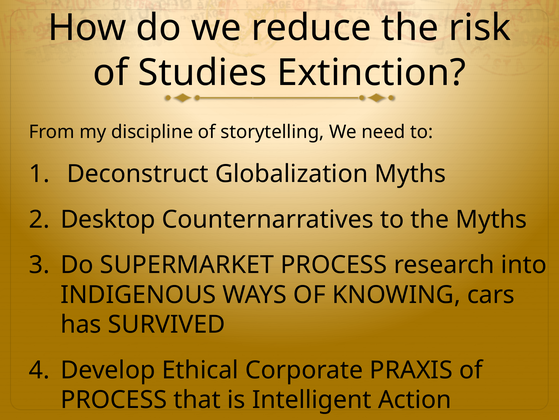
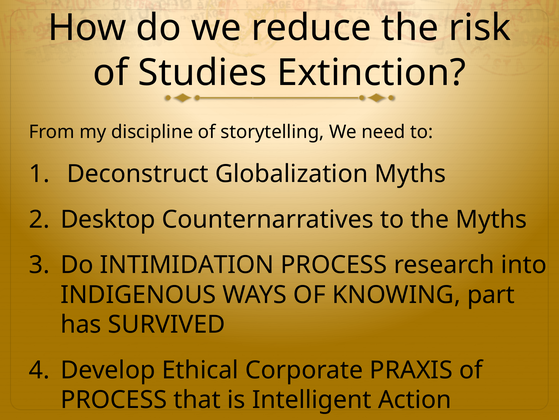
SUPERMARKET: SUPERMARKET -> INTIMIDATION (187, 265)
cars: cars -> part (491, 294)
